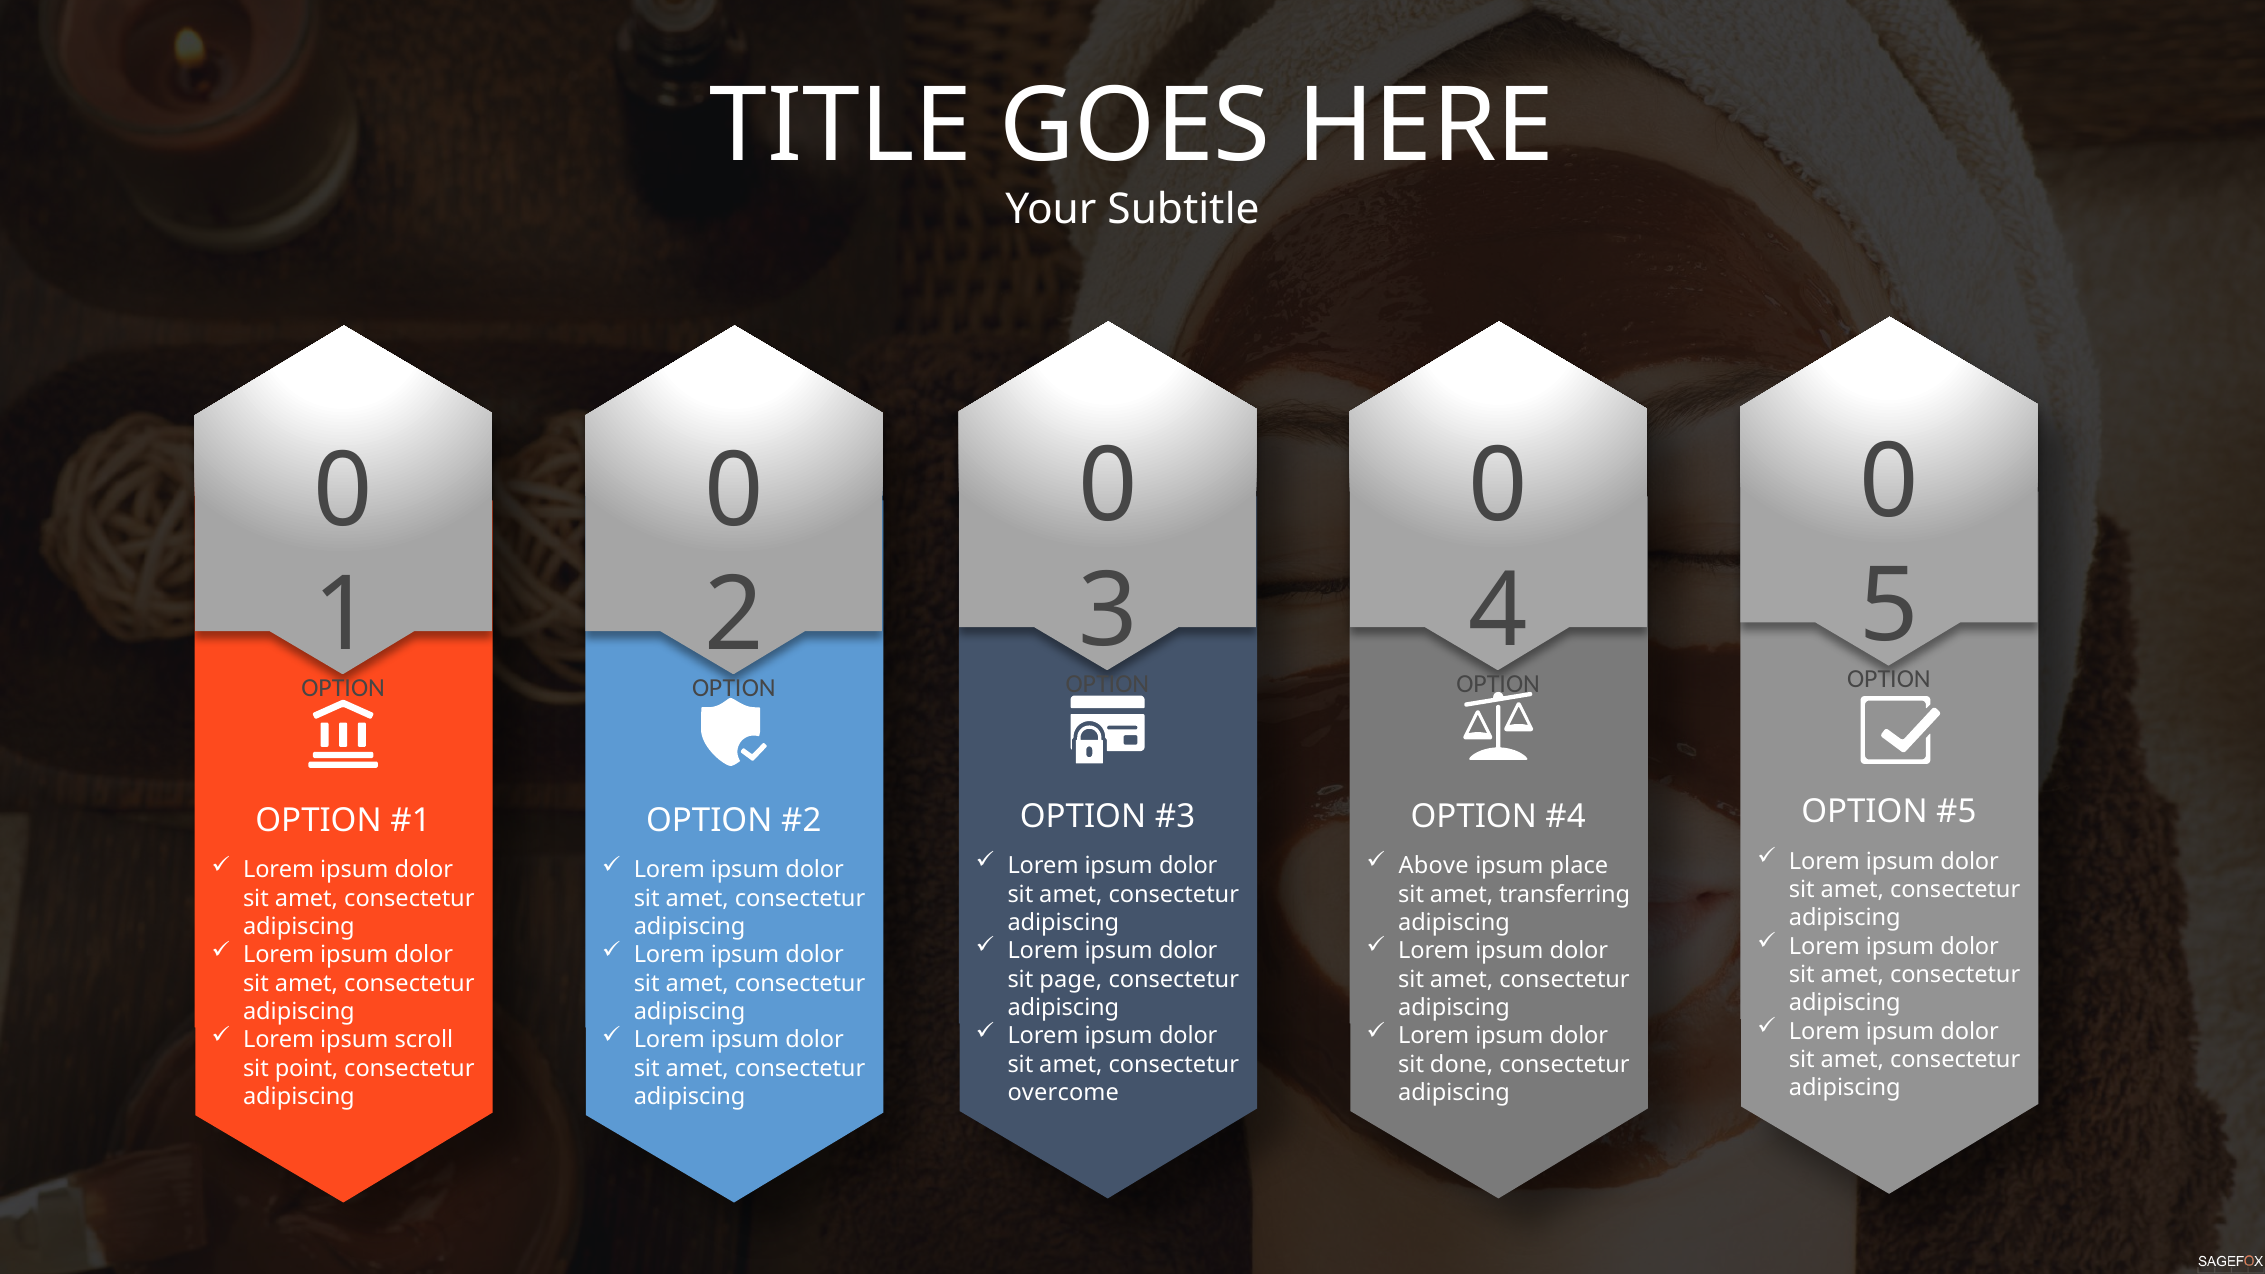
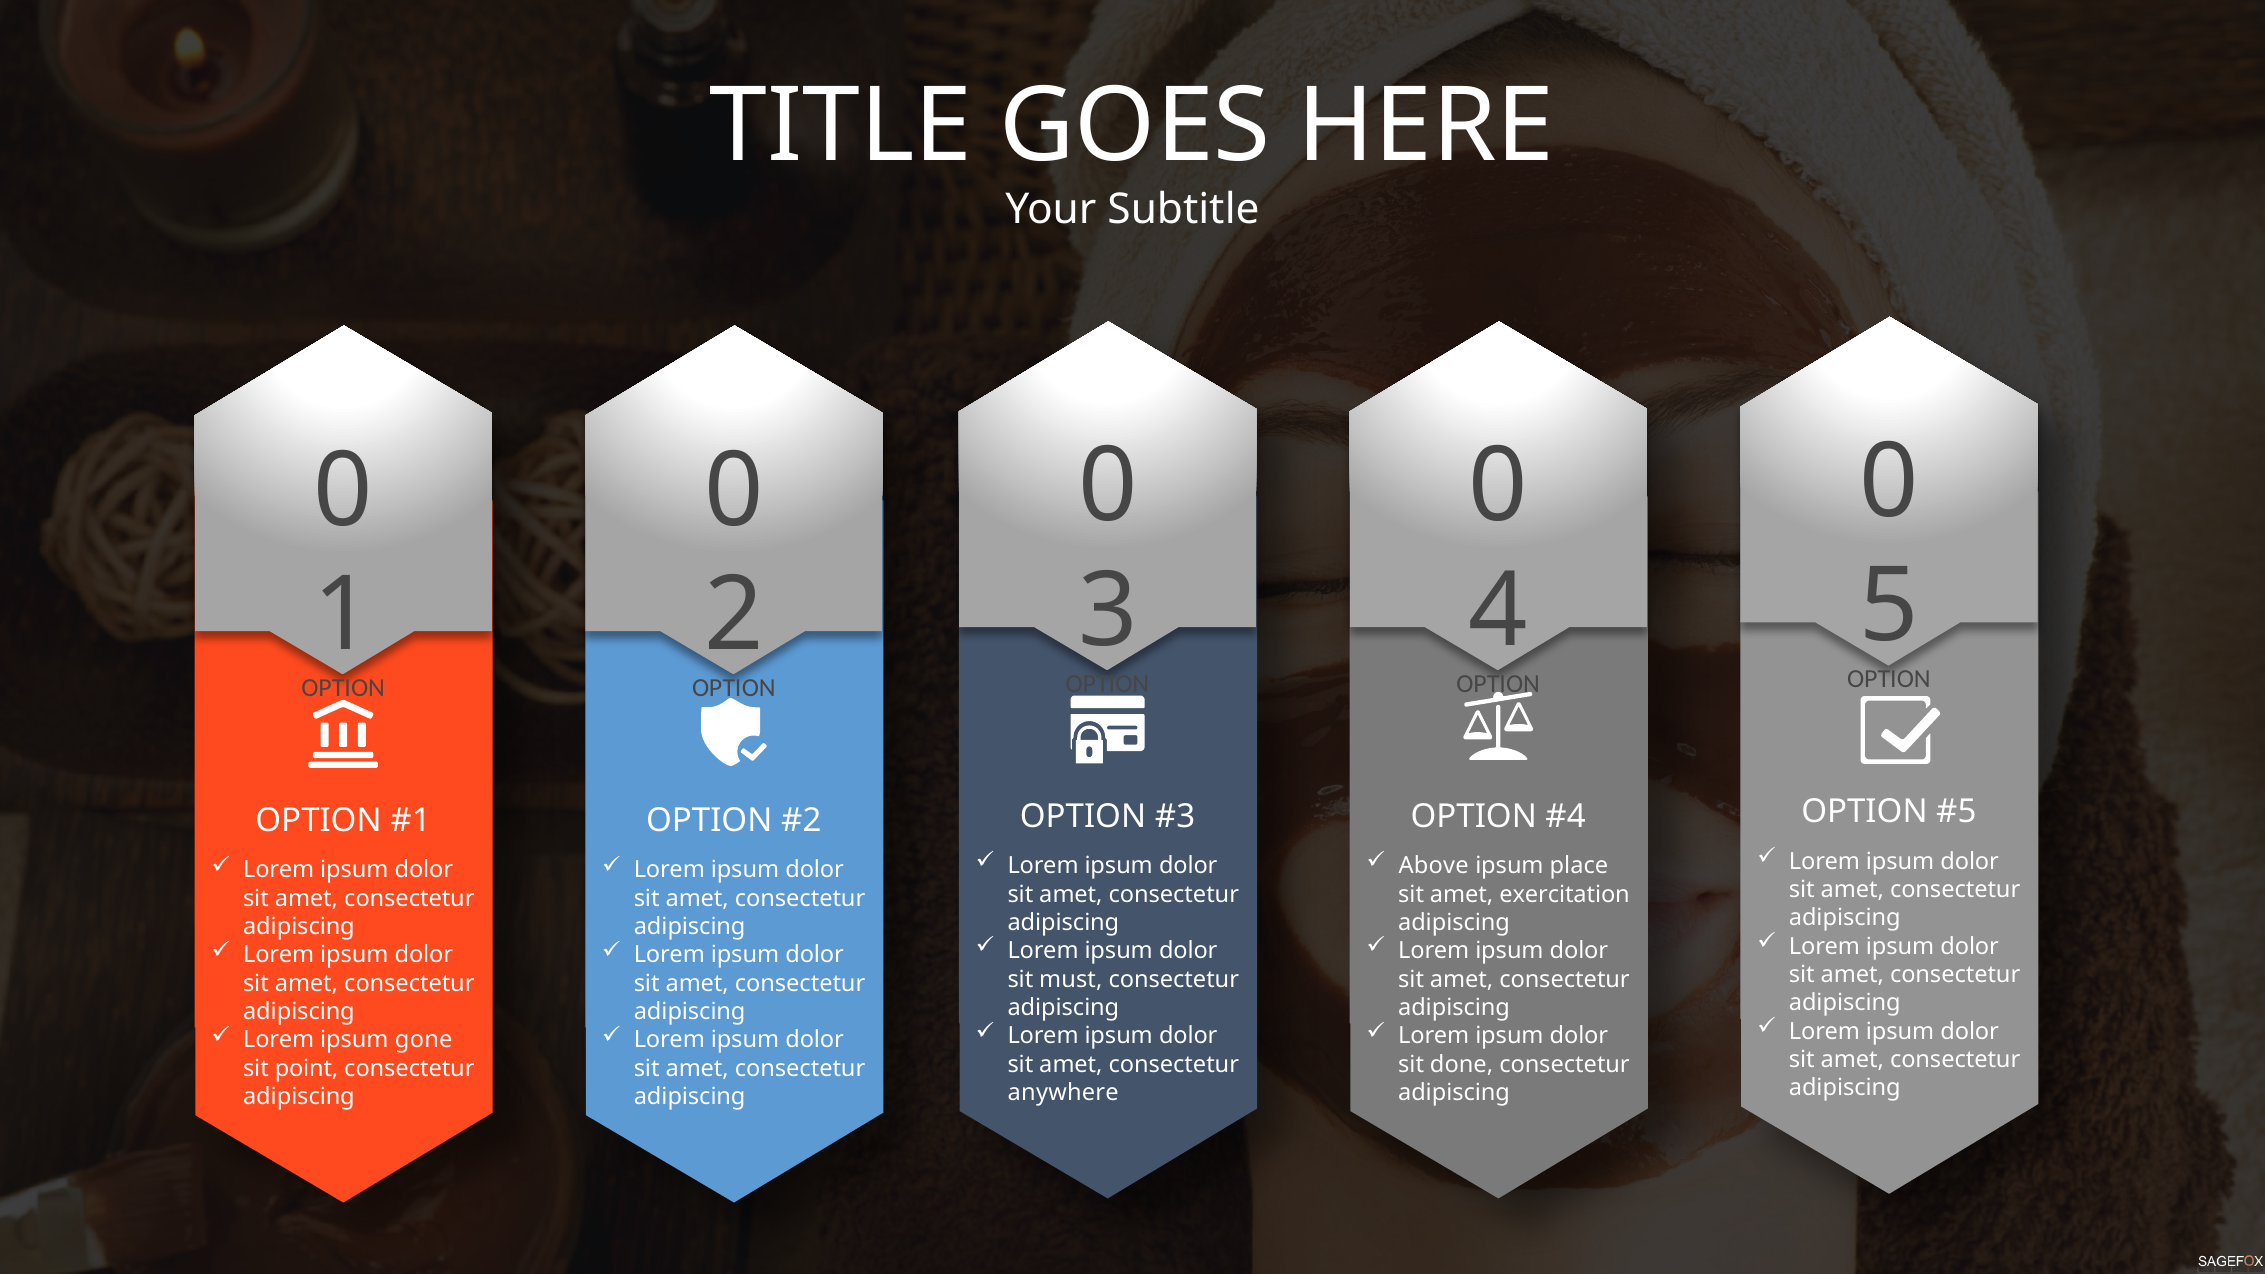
transferring: transferring -> exercitation (1565, 894)
page: page -> must (1071, 979)
scroll: scroll -> gone (424, 1040)
overcome: overcome -> anywhere (1063, 1093)
